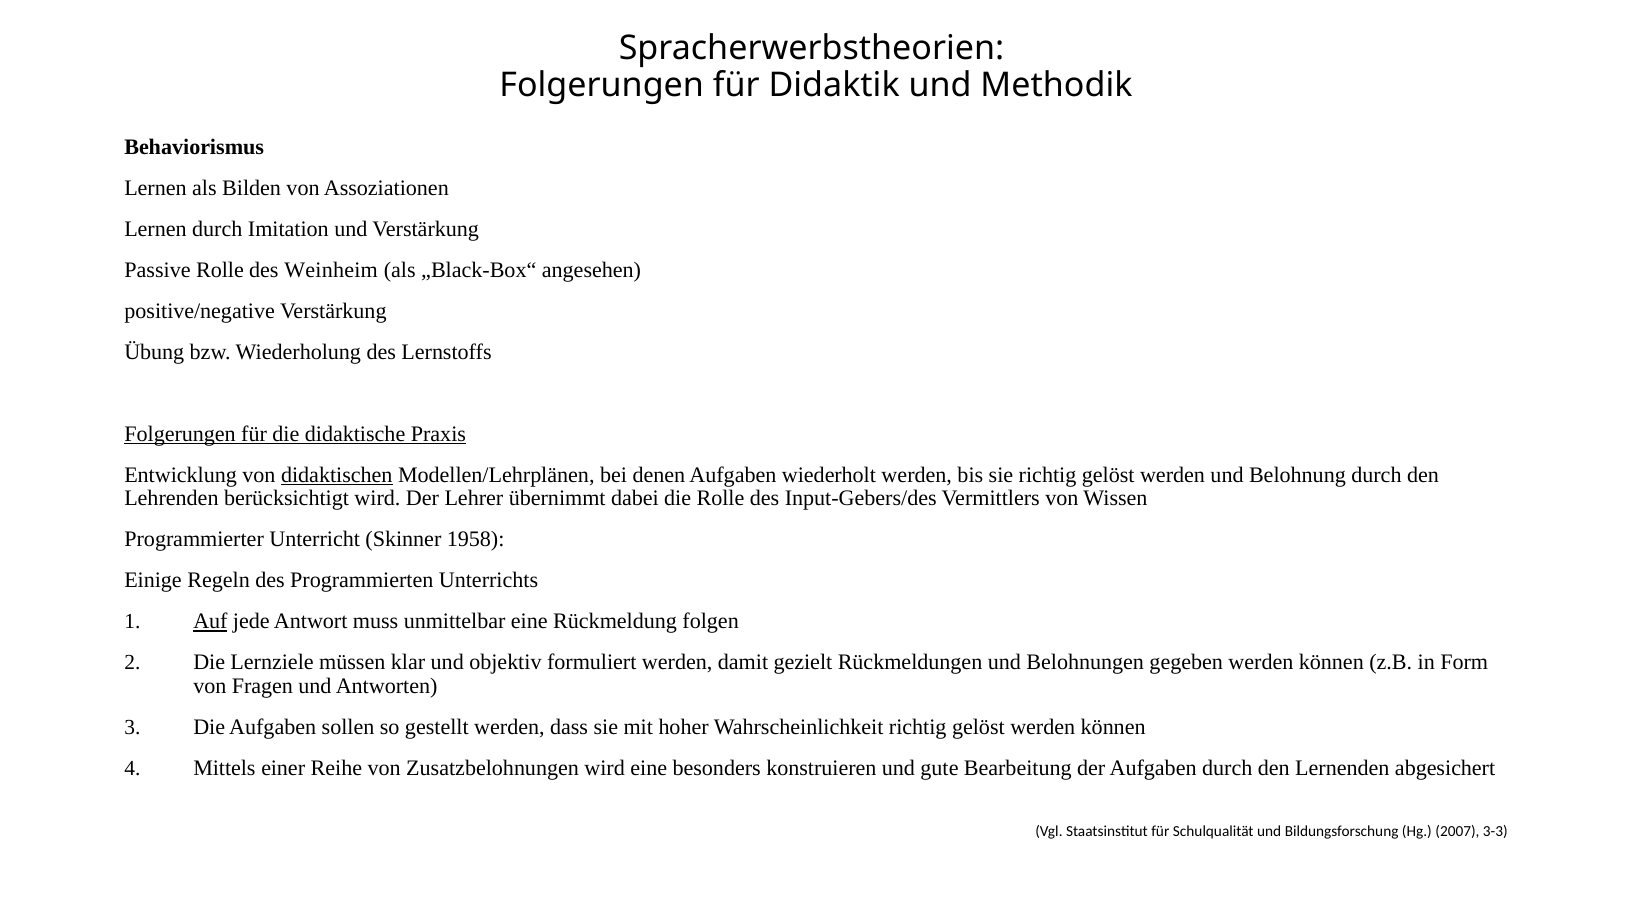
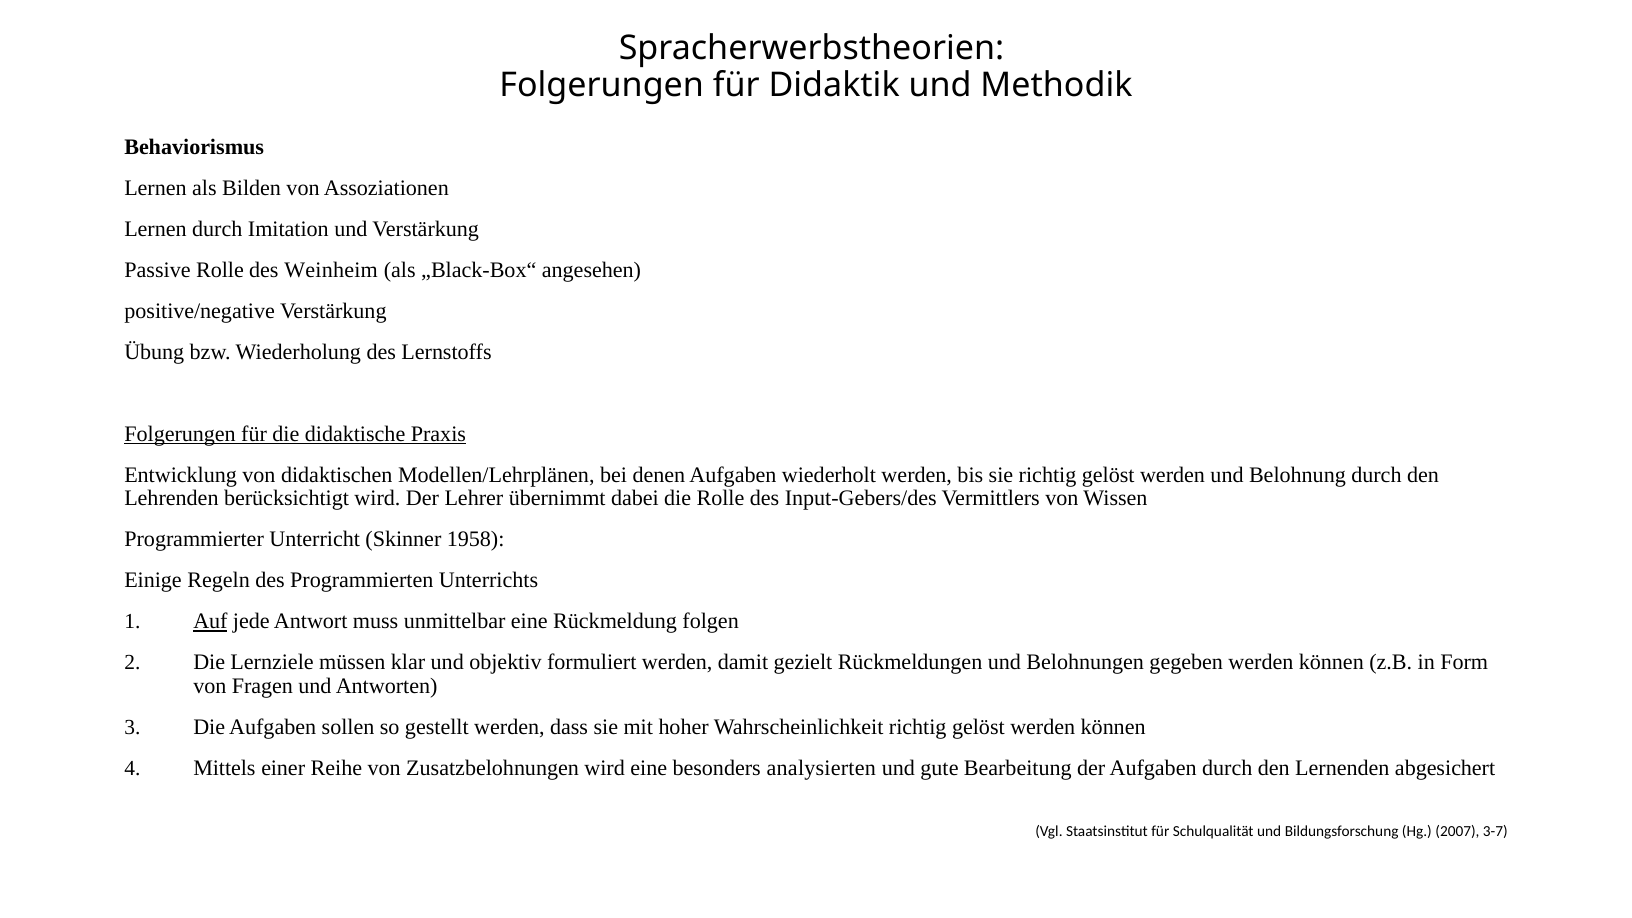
didaktischen underline: present -> none (337, 475)
konstruieren: konstruieren -> analysierten (821, 768)
3-3: 3-3 -> 3-7 (1495, 831)
